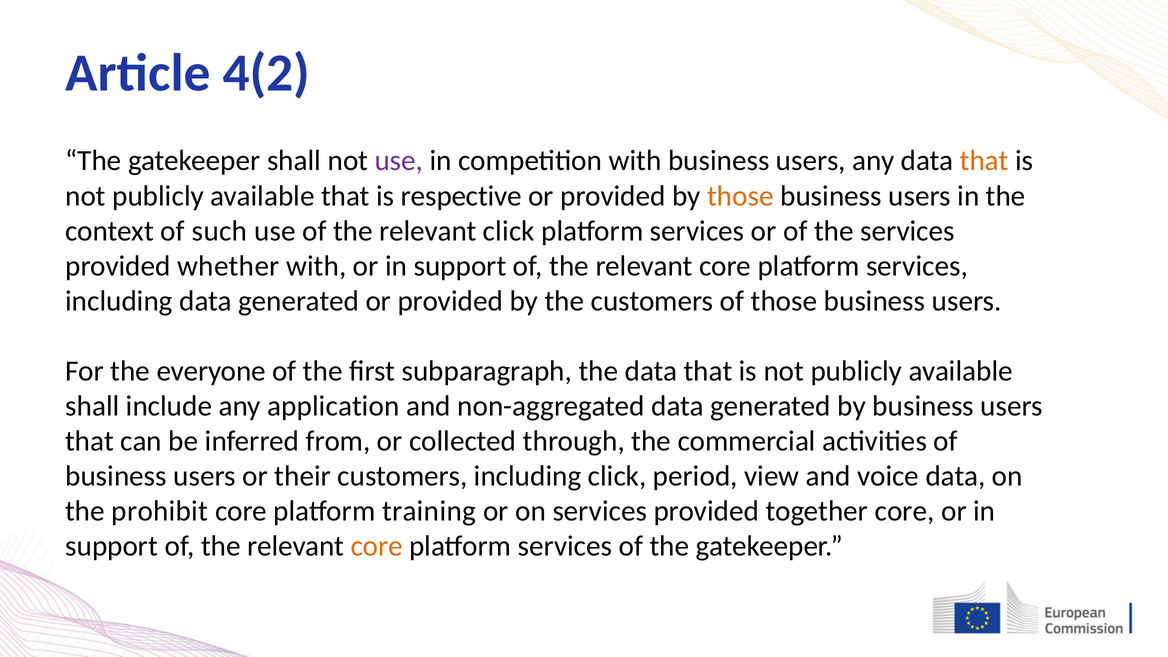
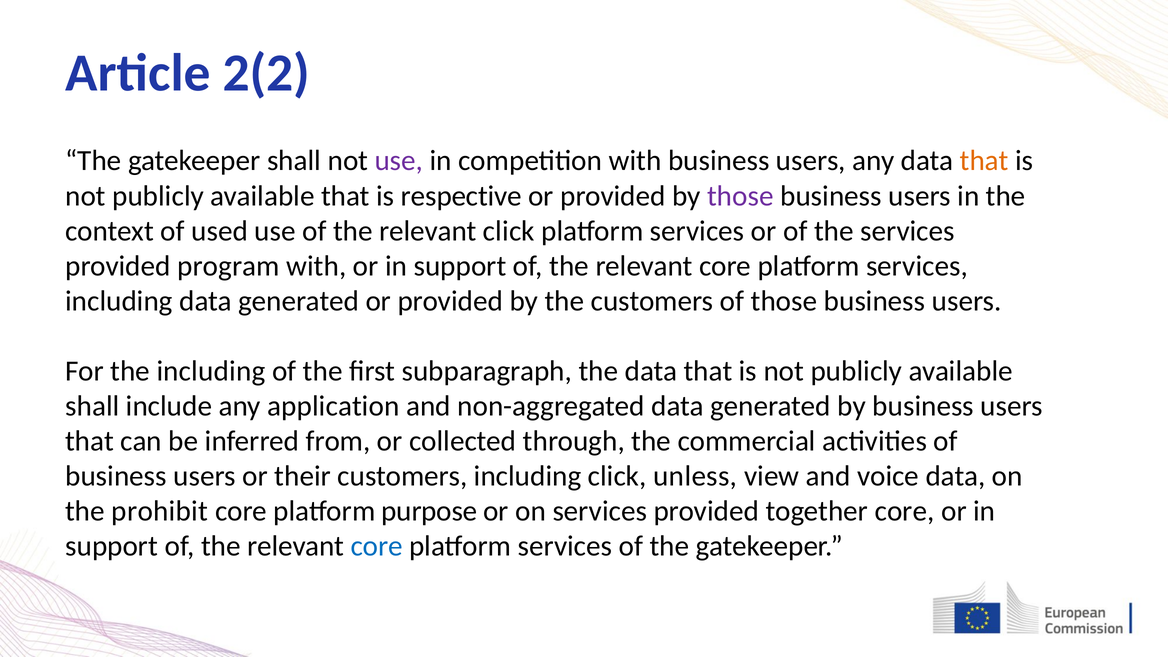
4(2: 4(2 -> 2(2 (266, 73)
those colour: orange -> purple (740, 196)
such: such -> used (220, 231)
whether: whether -> program (229, 266)
the everyone: everyone -> including (211, 371)
period: period -> unless (695, 476)
training: training -> purpose (429, 511)
core colour: orange -> blue (377, 546)
